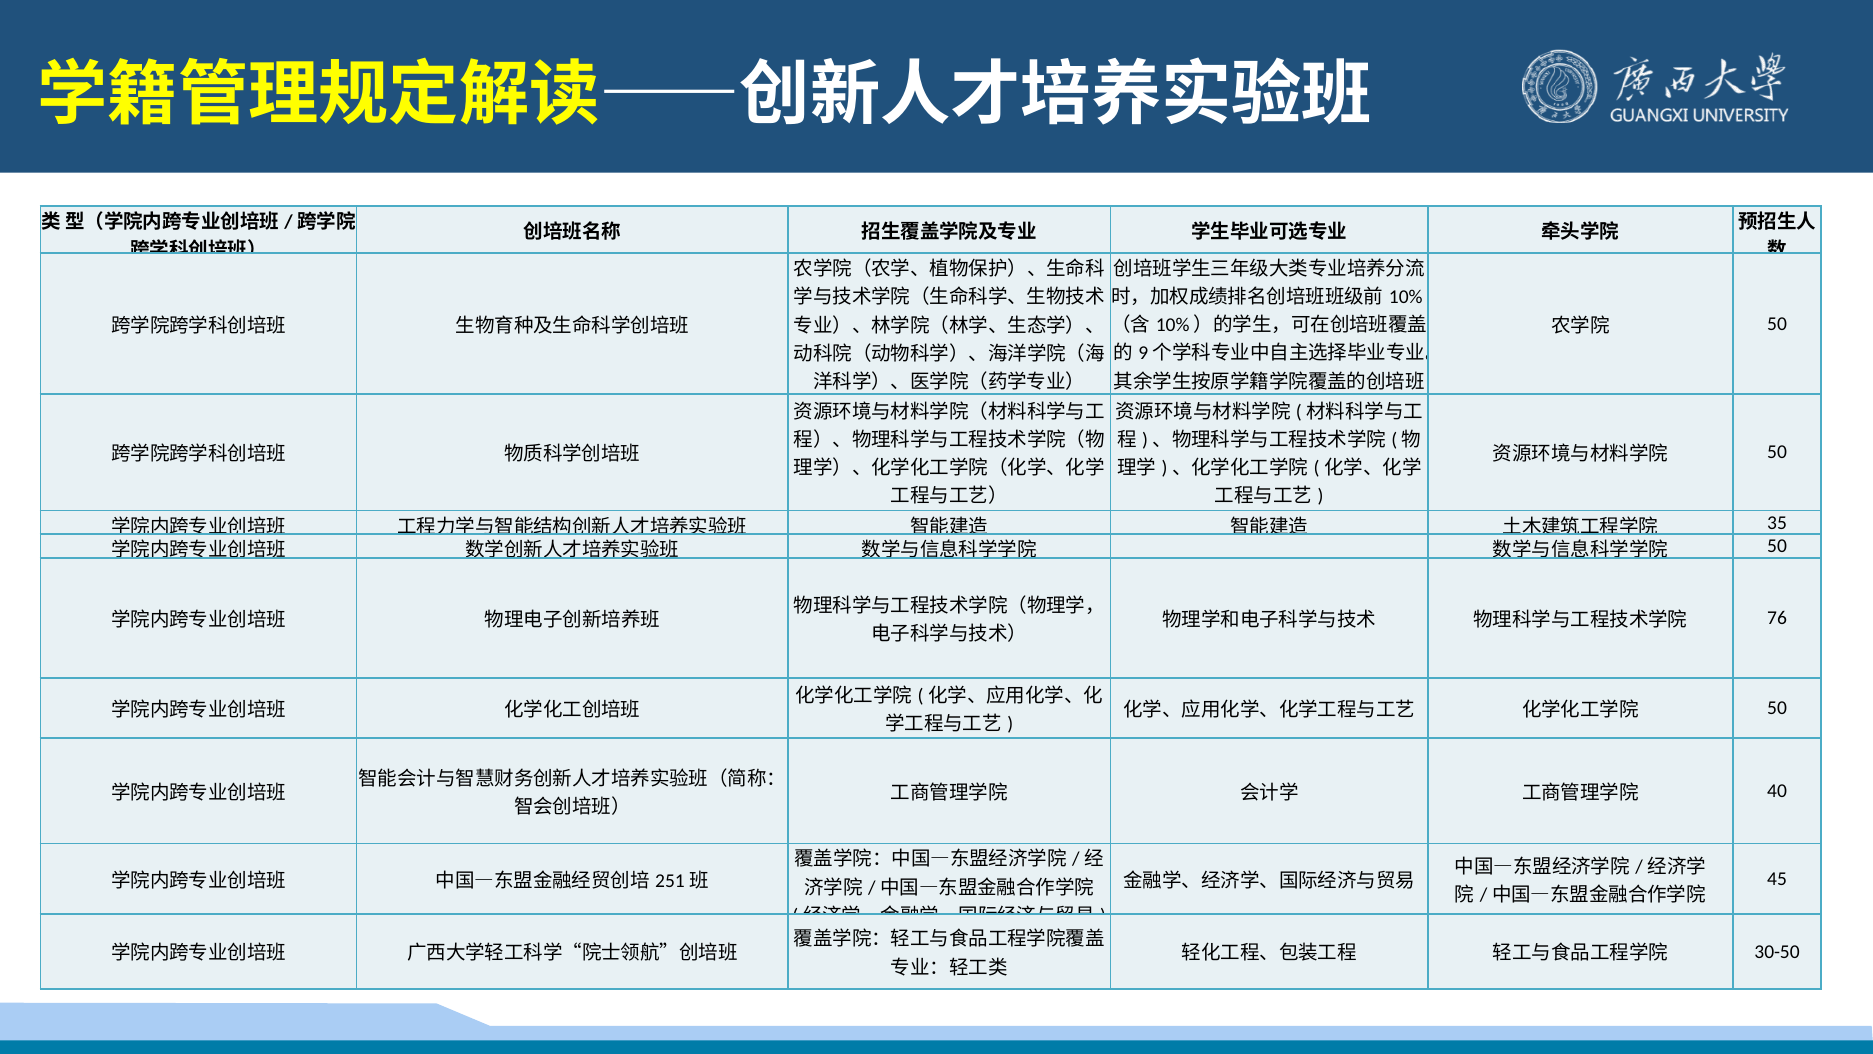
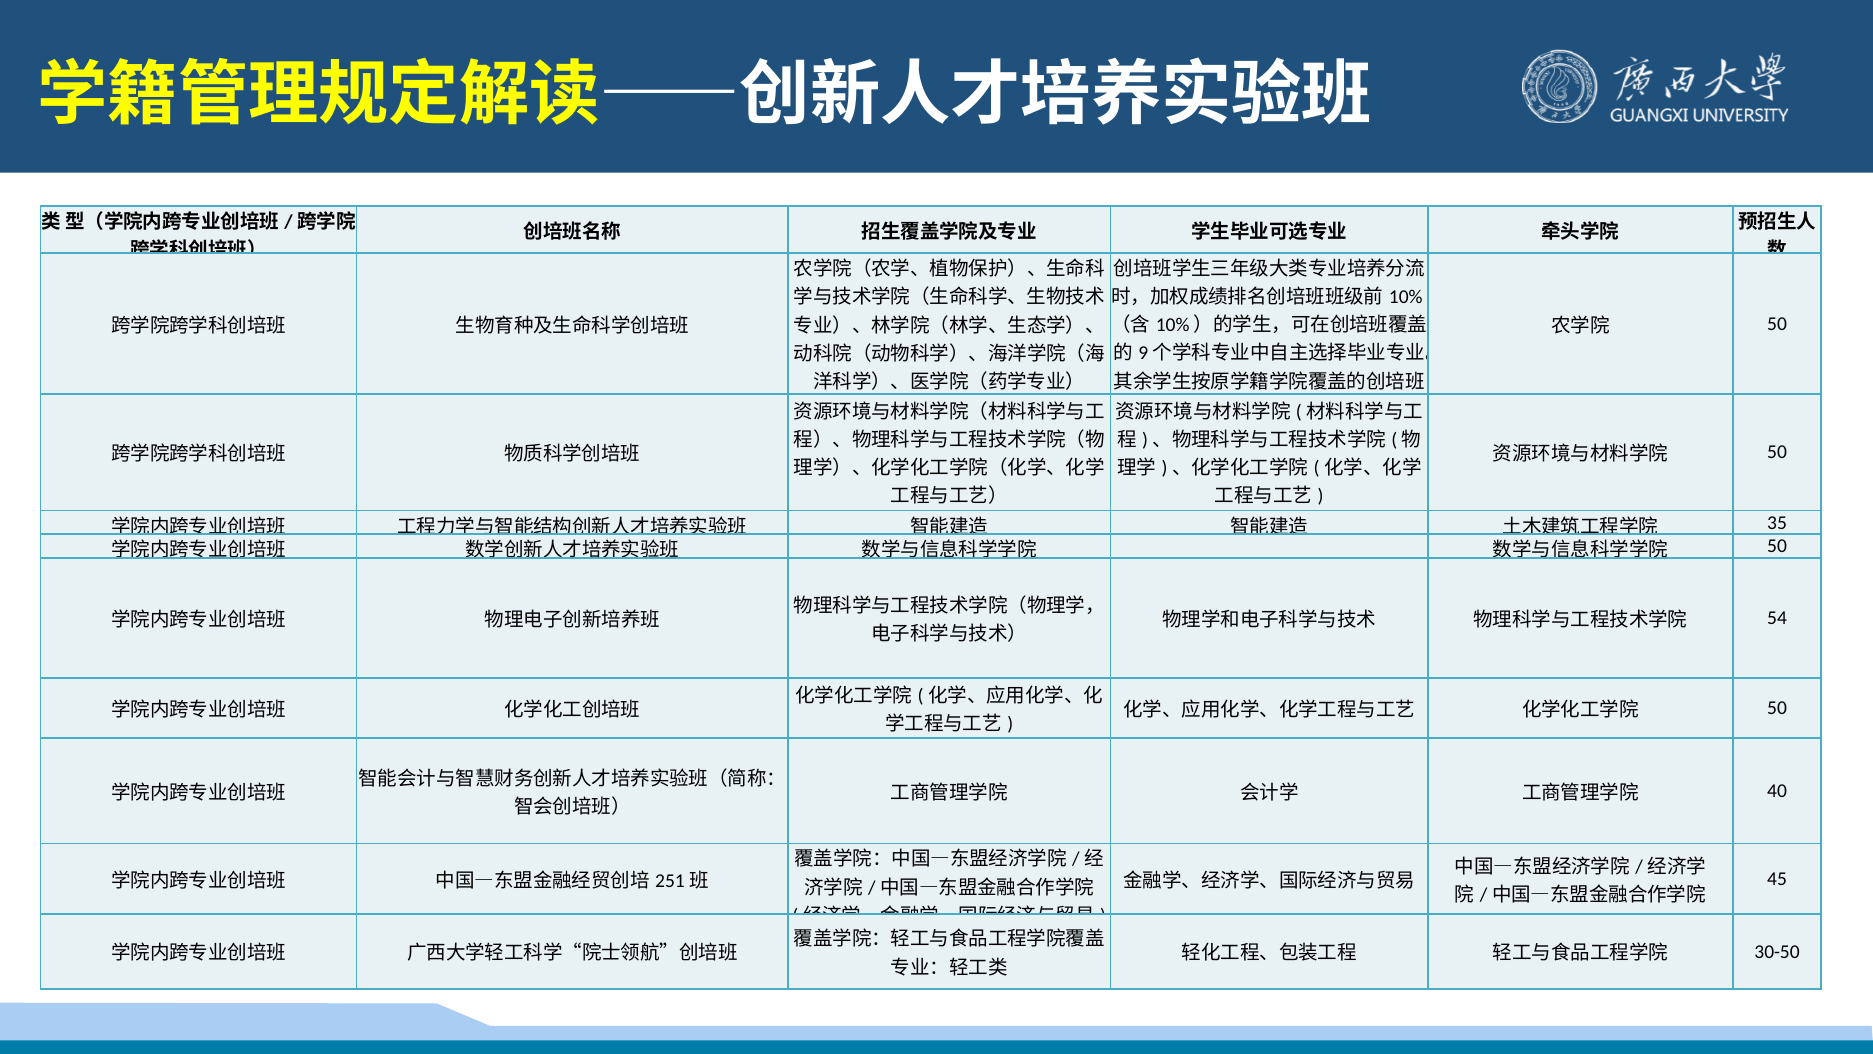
76: 76 -> 54 (1777, 618)
